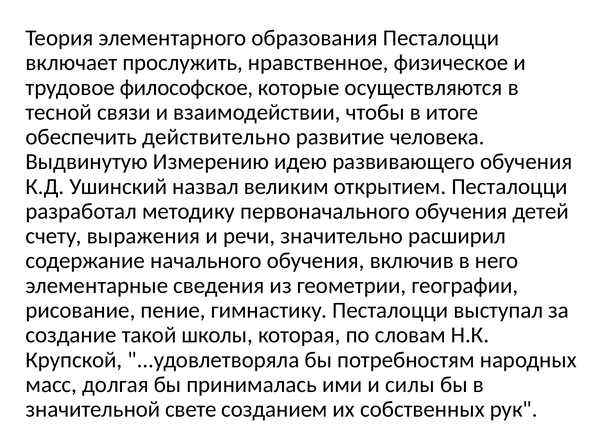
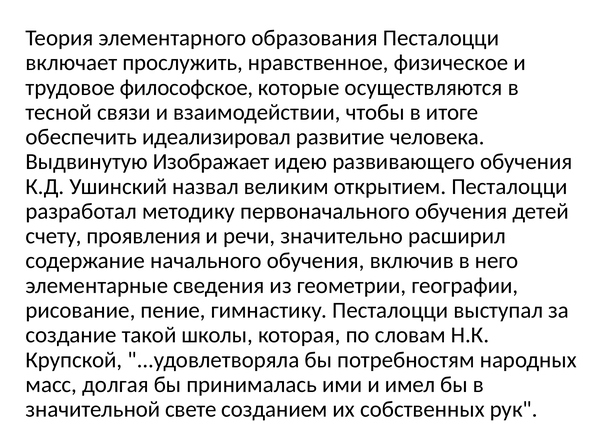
действительно: действительно -> идеализировал (217, 137)
Измерению: Измерению -> Изображает (211, 162)
выражения: выражения -> проявления (144, 236)
силы: силы -> имел (410, 385)
